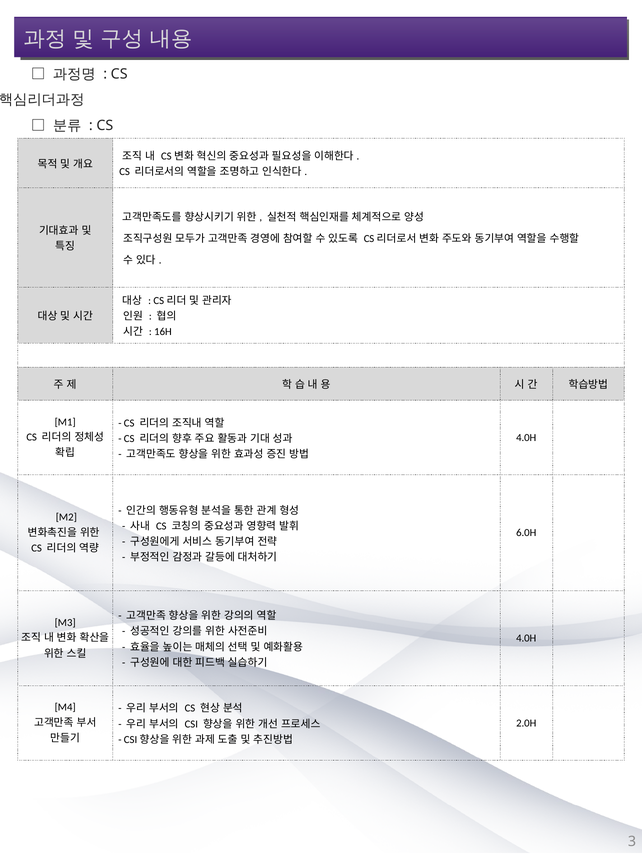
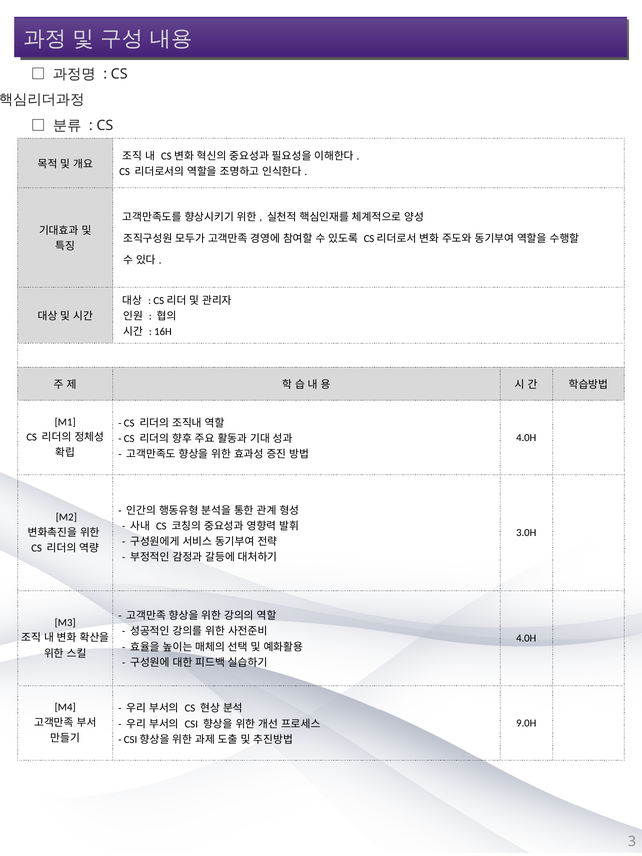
6.0H: 6.0H -> 3.0H (526, 533)
2.0H: 2.0H -> 9.0H (526, 723)
